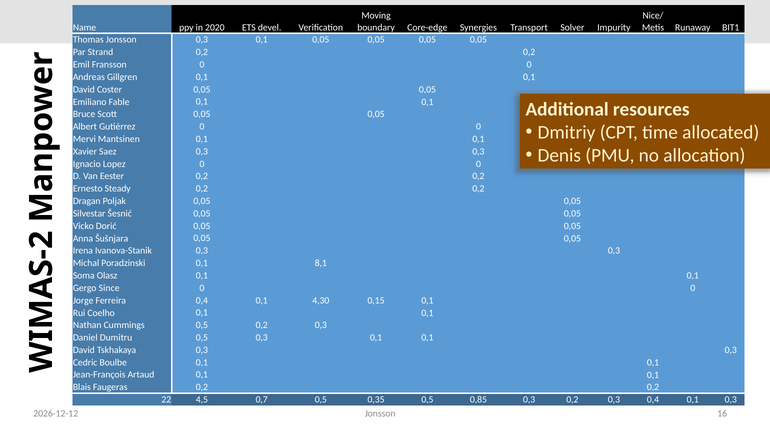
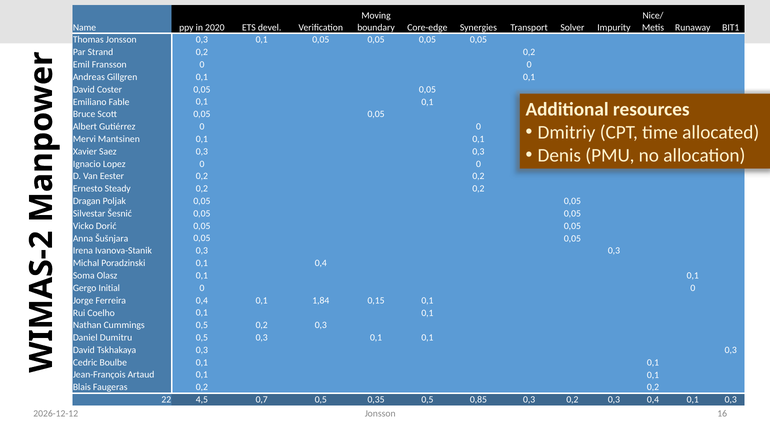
0,1 8,1: 8,1 -> 0,4 (321, 263)
Since: Since -> Initial (109, 288)
4,30: 4,30 -> 1,84 (321, 301)
